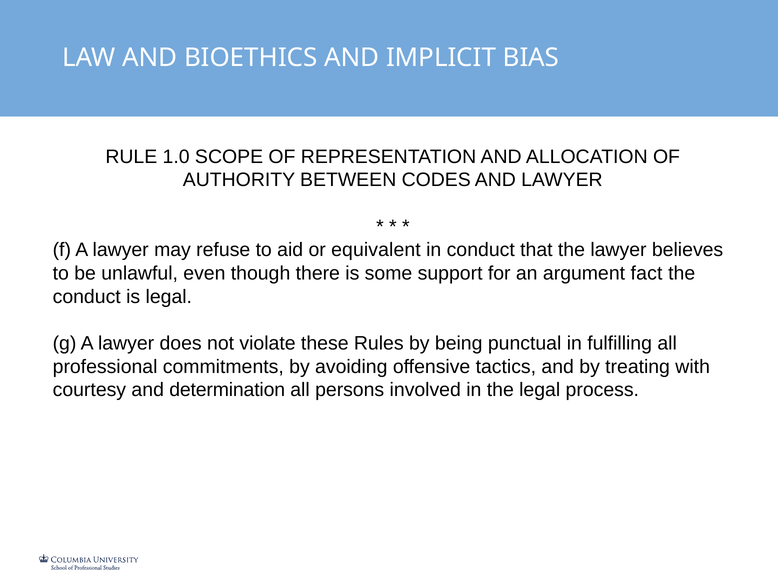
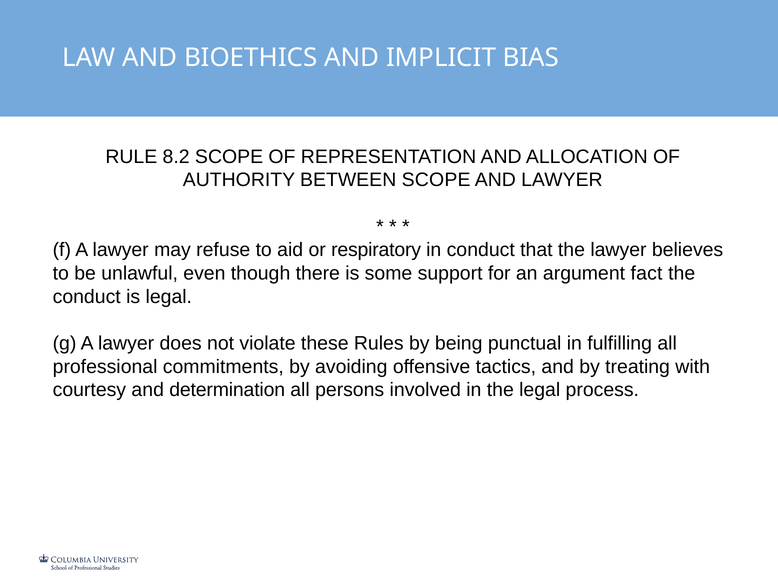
1.0: 1.0 -> 8.2 (176, 157)
BETWEEN CODES: CODES -> SCOPE (436, 180)
equivalent: equivalent -> respiratory (376, 250)
